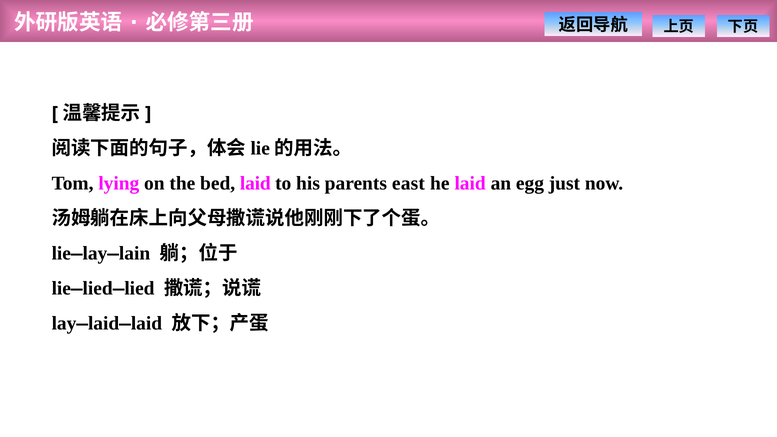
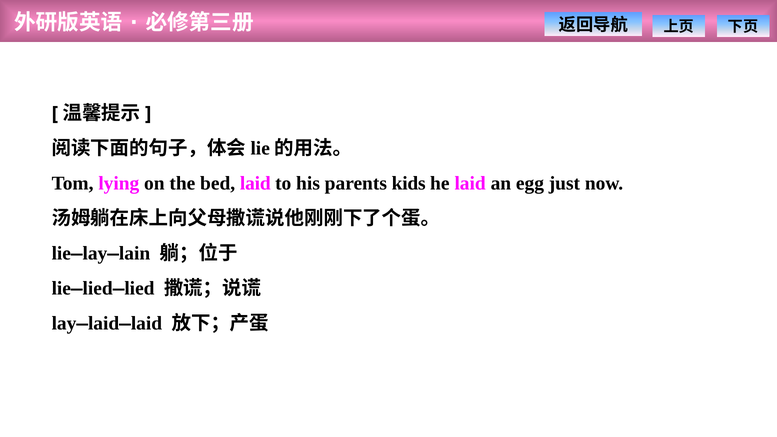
east: east -> kids (409, 183)
